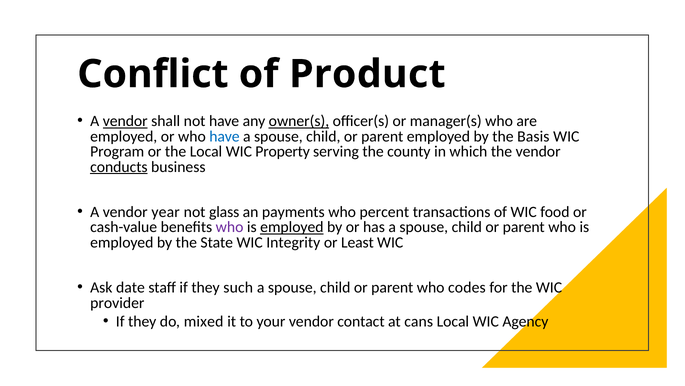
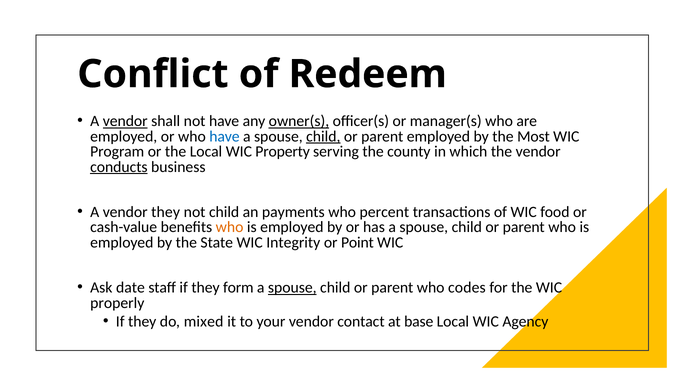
Product: Product -> Redeem (368, 74)
child underline: none -> present (323, 136)
Basis: Basis -> Most (533, 136)
vendor year: year -> they (166, 212)
not glass: glass -> child (224, 212)
who colour: purple -> orange (230, 227)
employed underline: present -> none (292, 227)
Least: Least -> Point (357, 242)
such: such -> form (238, 287)
spouse underline: none -> present (292, 287)
provider: provider -> properly (117, 302)
cans: cans -> base (419, 321)
